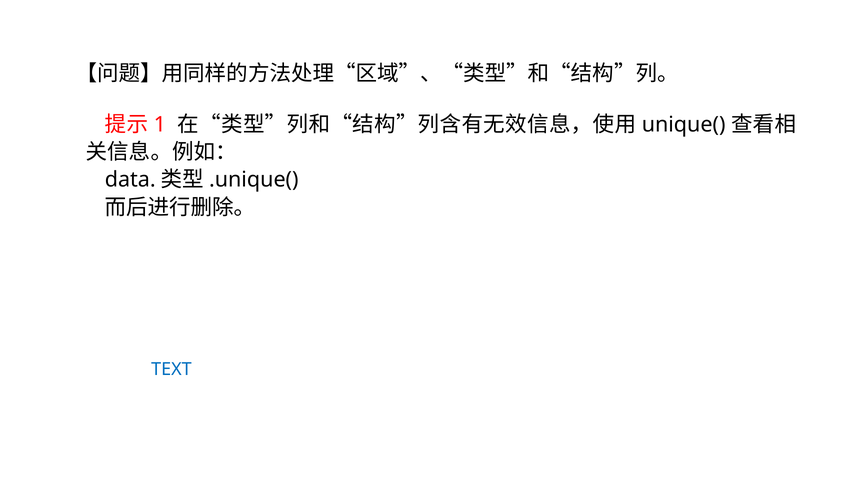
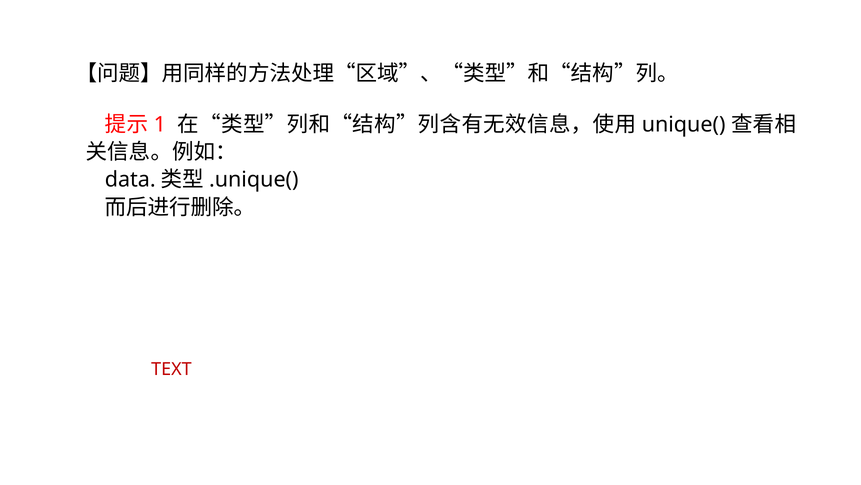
TEXT colour: blue -> red (171, 369)
